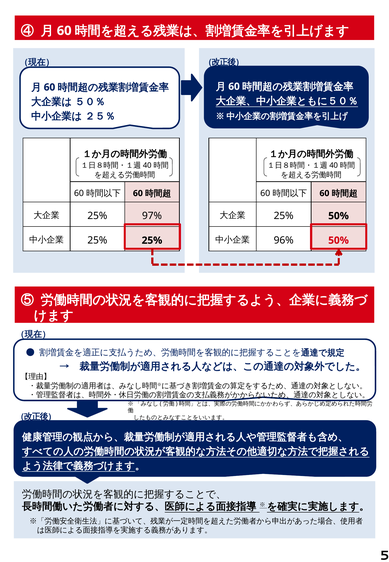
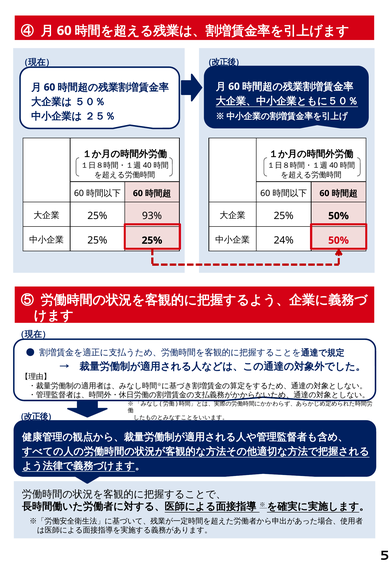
97%: 97% -> 93% (152, 216)
96%: 96% -> 24% (284, 240)
